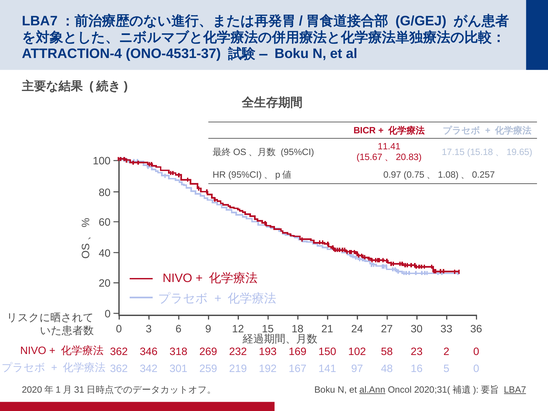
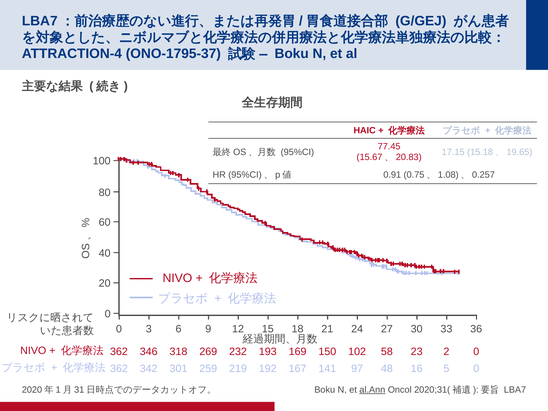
ONO-4531-37: ONO-4531-37 -> ONO-1795-37 (173, 54)
BICR: BICR -> HAIC (365, 130)
11.41: 11.41 -> 77.45 (389, 147)
0.97: 0.97 -> 0.91 (392, 175)
LBA7 underline: present -> none (515, 390)
